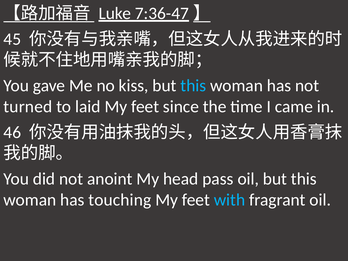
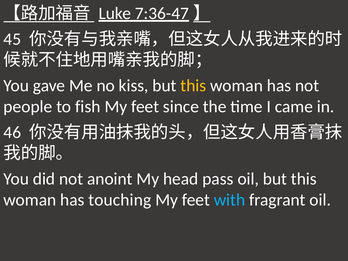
this colour: light blue -> yellow (193, 86)
turned: turned -> people (28, 107)
laid: laid -> fish (88, 107)
